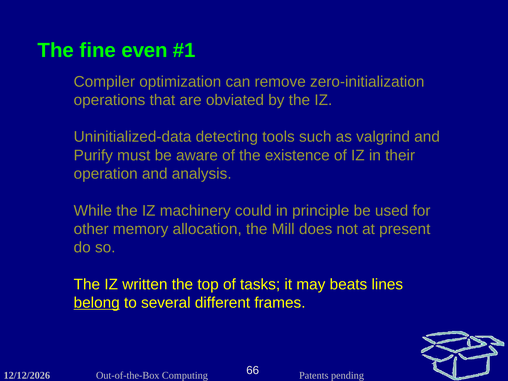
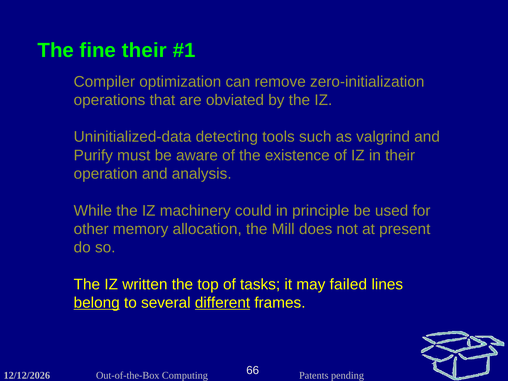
fine even: even -> their (144, 51)
beats: beats -> failed (348, 285)
different underline: none -> present (222, 303)
